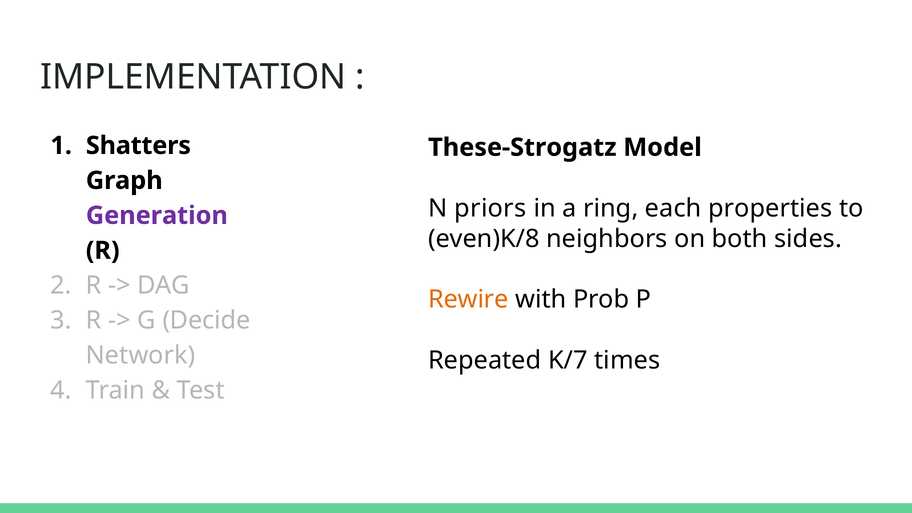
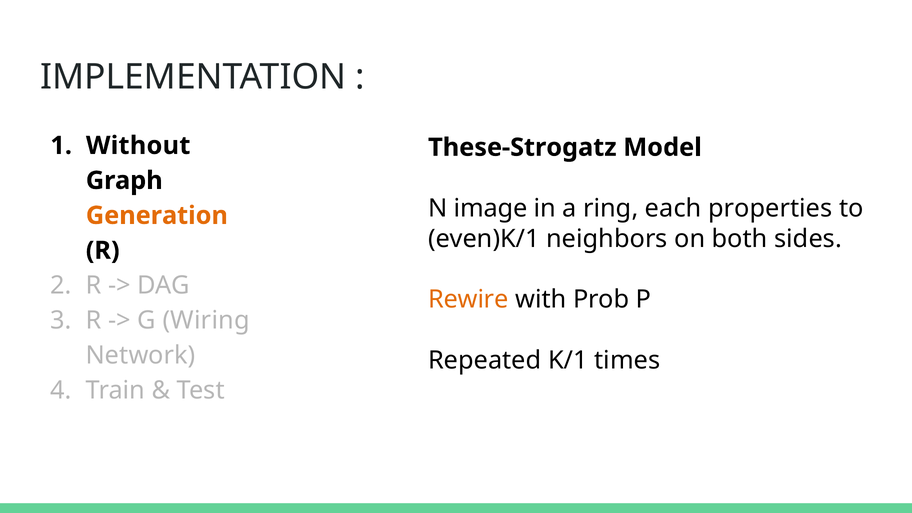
Shatters: Shatters -> Without (138, 146)
priors: priors -> image (491, 208)
Generation colour: purple -> orange (157, 216)
even)K/8: even)K/8 -> even)K/1 (484, 239)
Decide: Decide -> Wiring (206, 320)
K/7: K/7 -> K/1 (568, 360)
